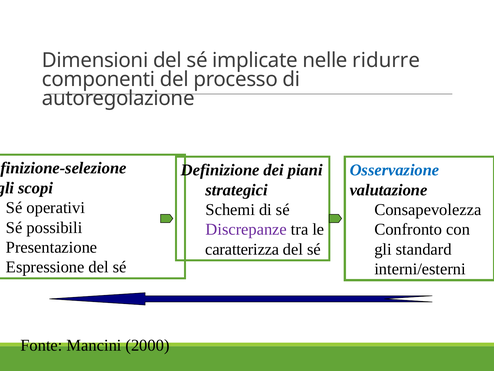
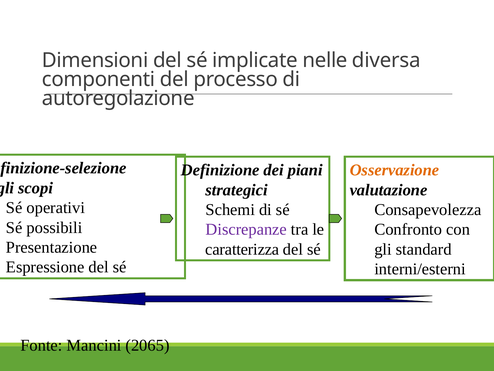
ridurre: ridurre -> diversa (386, 60)
Osservazione colour: blue -> orange (395, 170)
2000: 2000 -> 2065 (148, 345)
